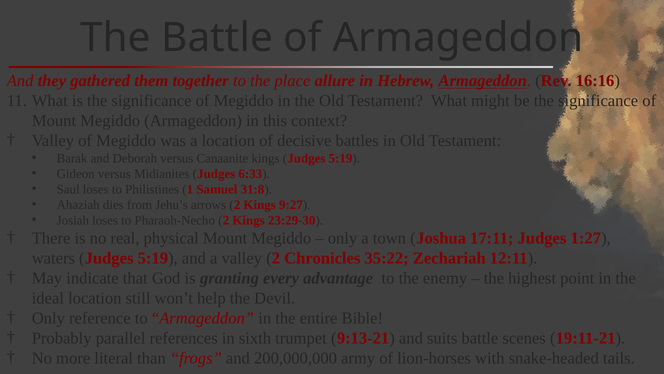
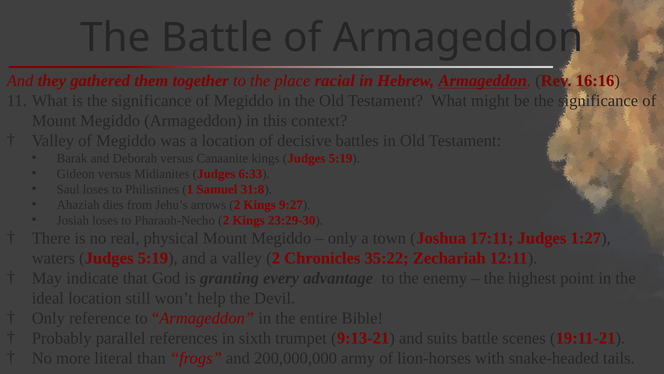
allure: allure -> racial (335, 81)
